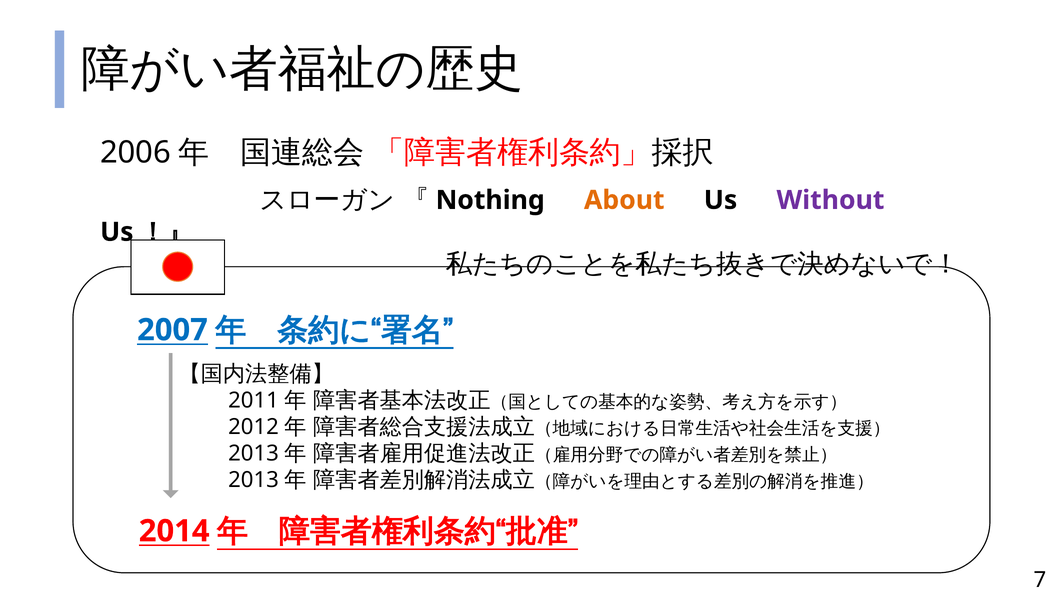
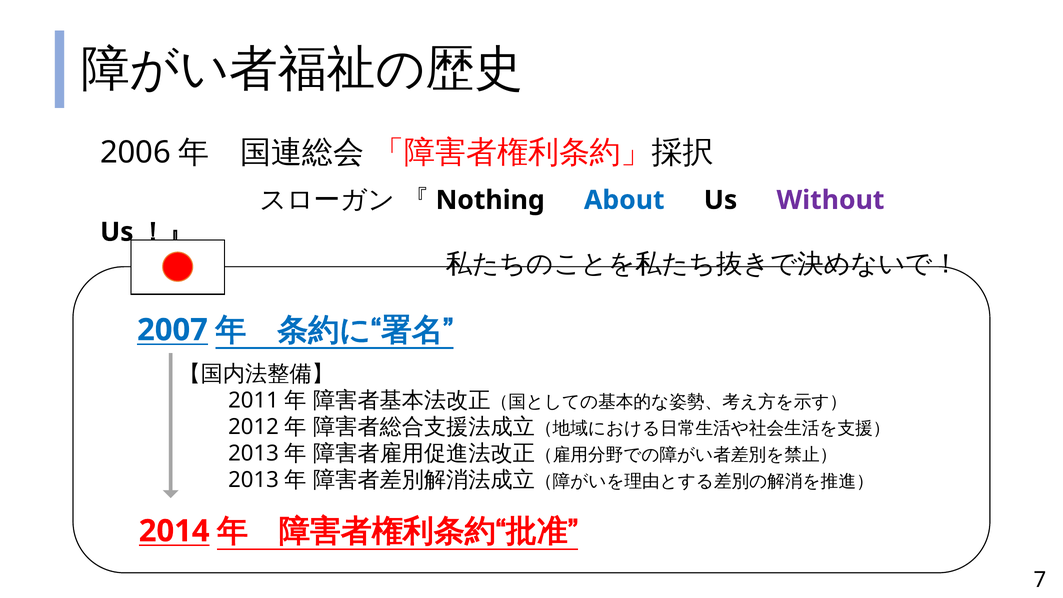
About colour: orange -> blue (624, 200)
